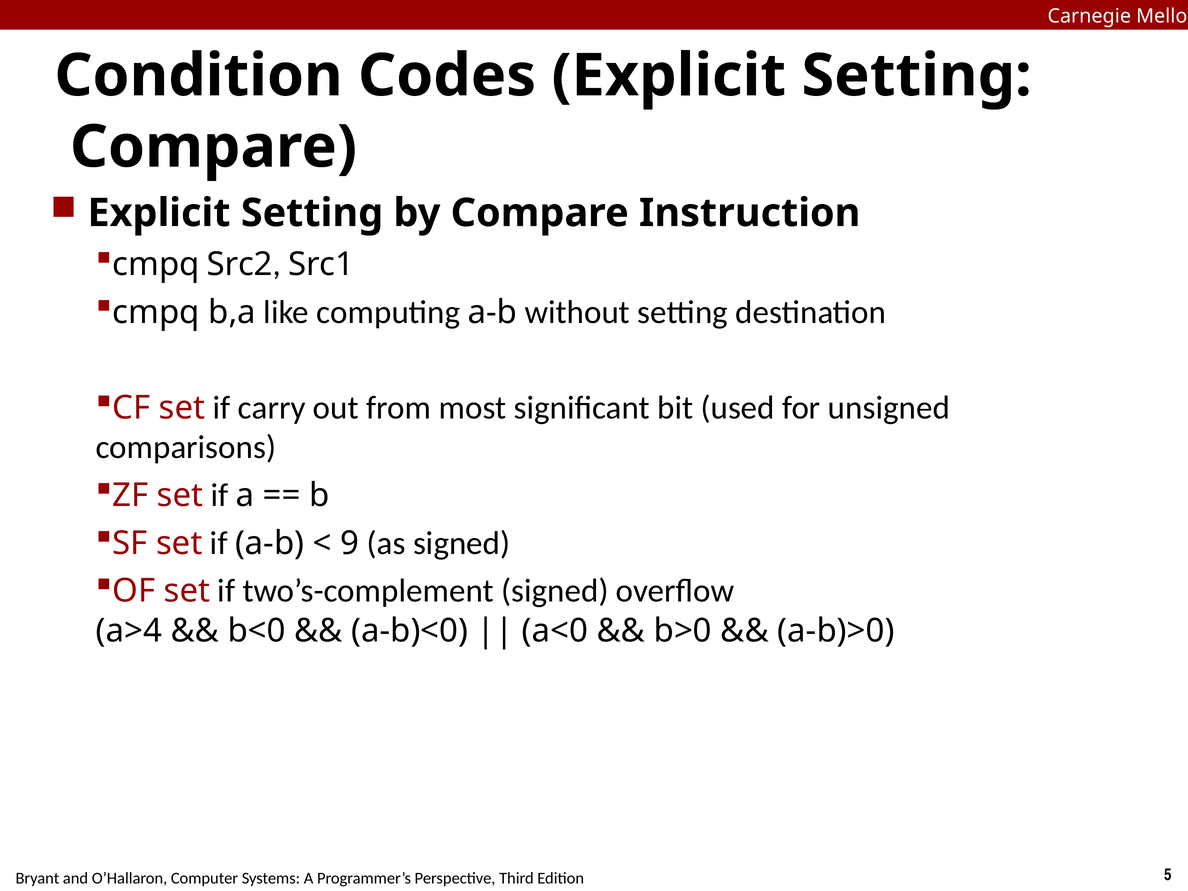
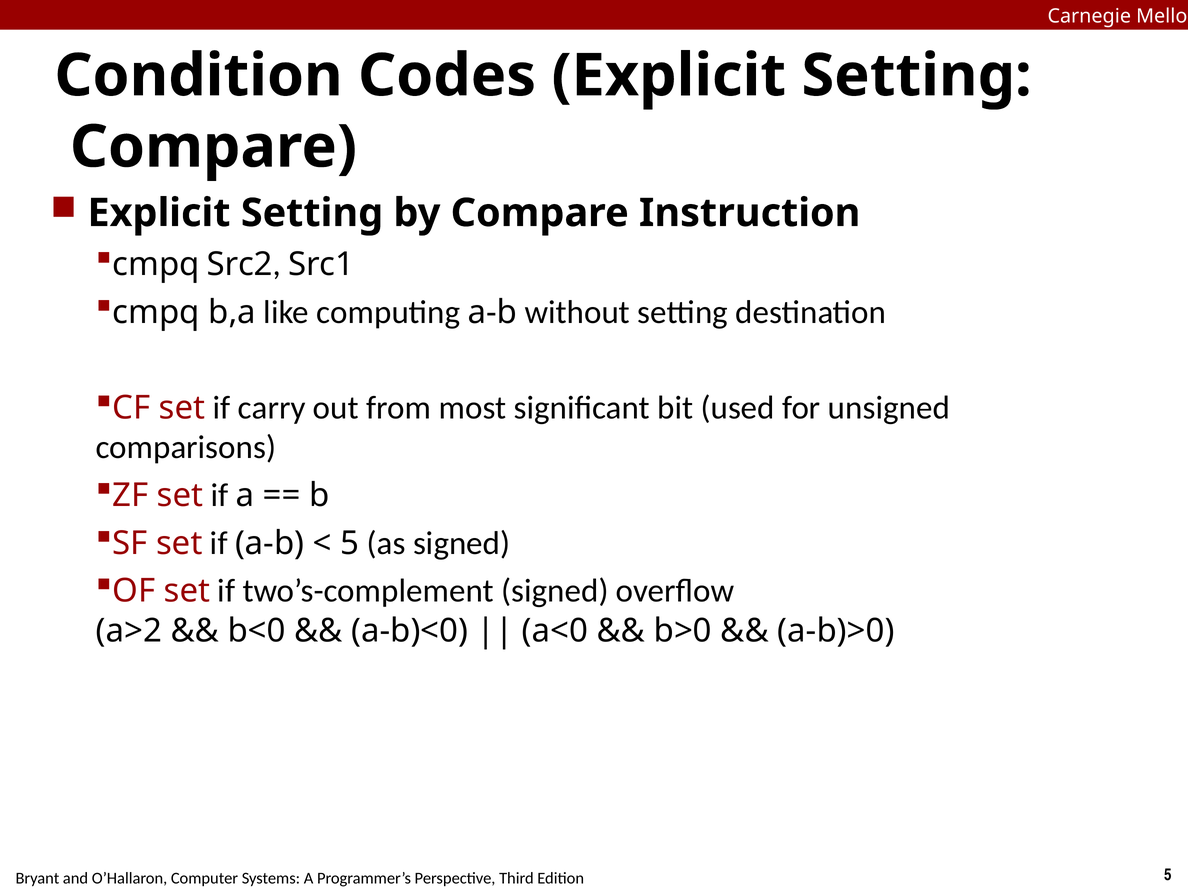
9: 9 -> 5 (350, 543)
a>4: a>4 -> a>2 (129, 631)
